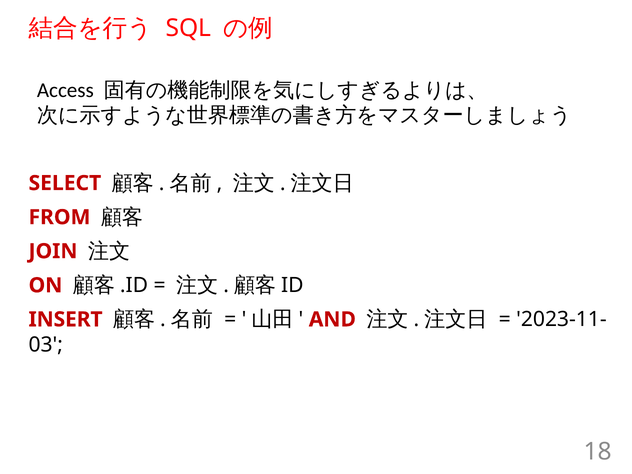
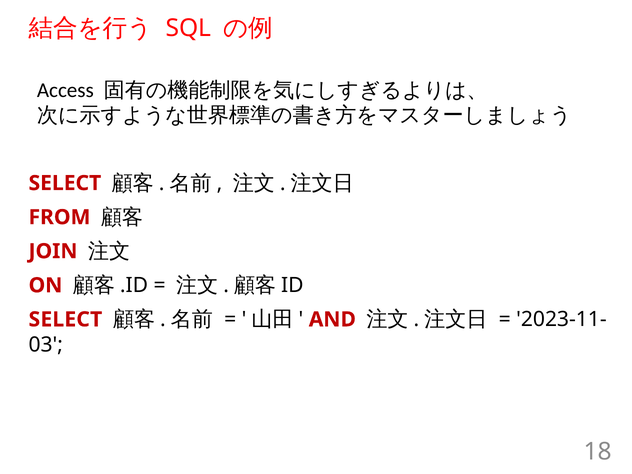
INSERT: INSERT -> SELECT (65, 319)
